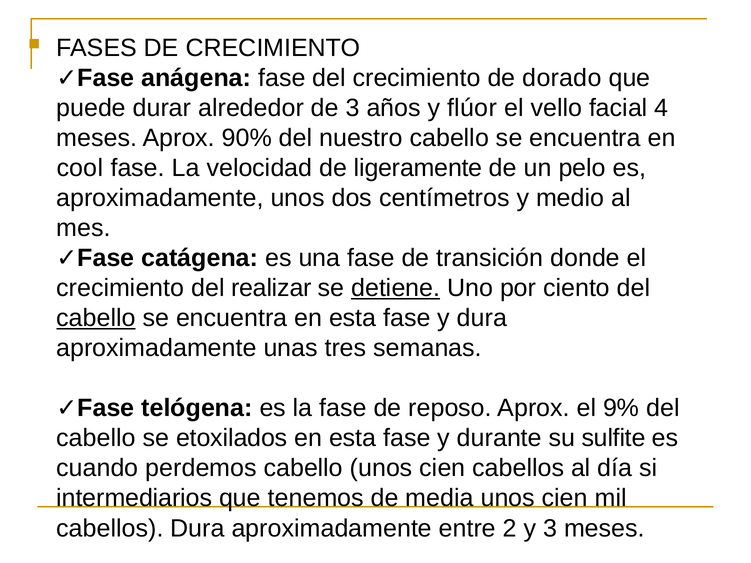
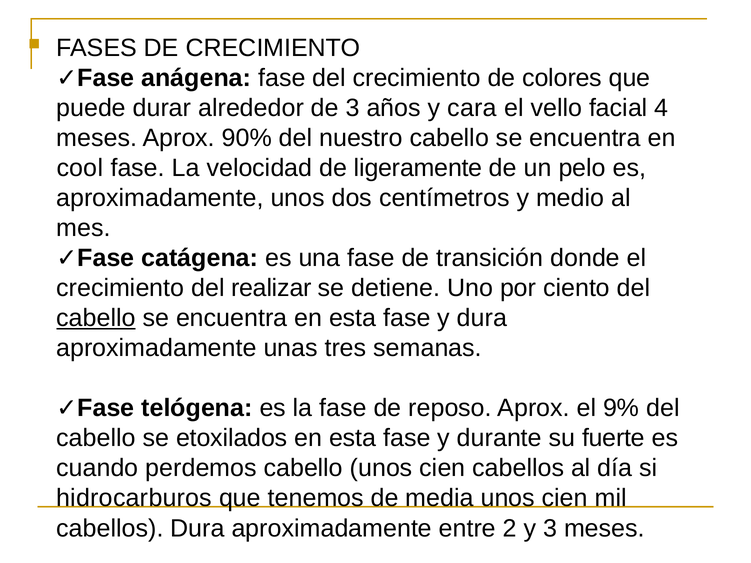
dorado: dorado -> colores (562, 78)
flúor: flúor -> cara (472, 108)
detiene underline: present -> none (396, 288)
sulfite: sulfite -> fuerte (613, 438)
intermediarios: intermediarios -> hidrocarburos (134, 498)
